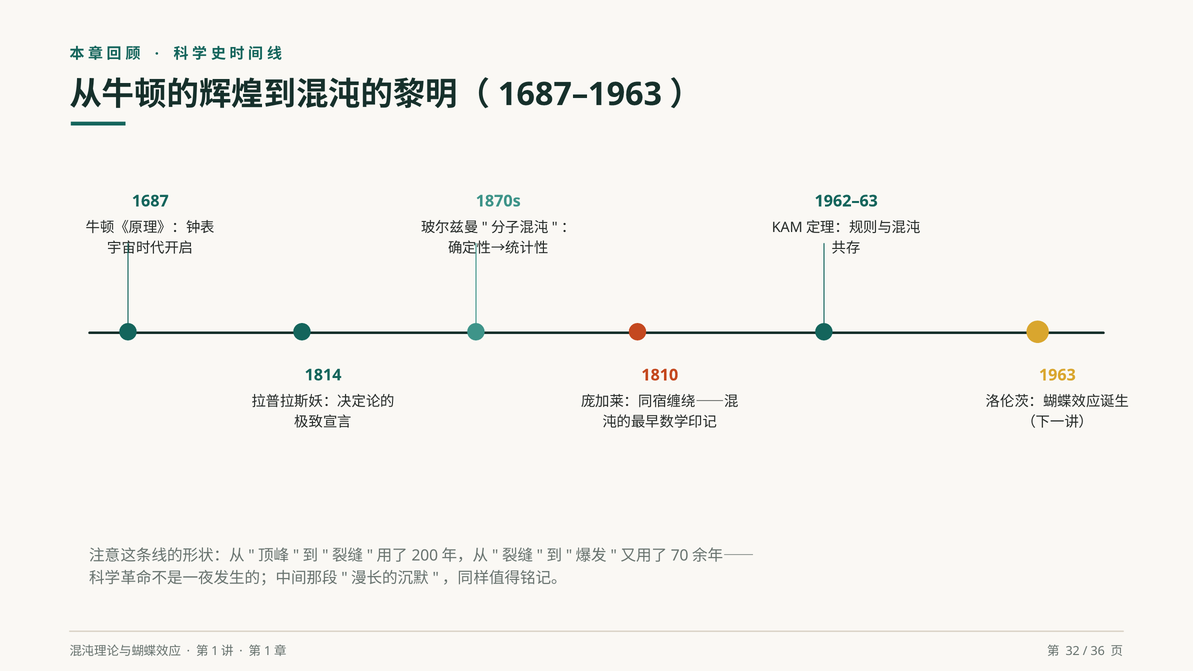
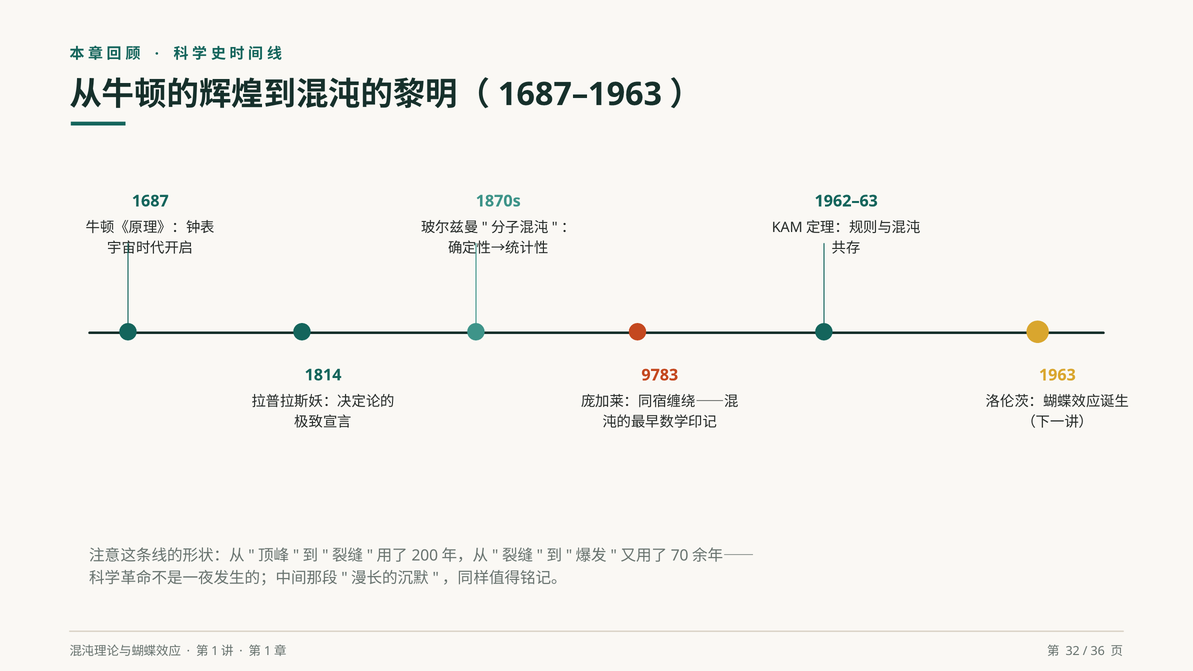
1810: 1810 -> 9783 (660, 375)
